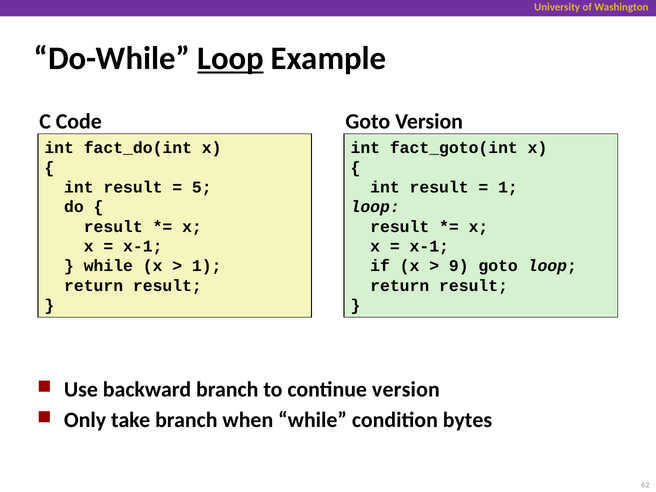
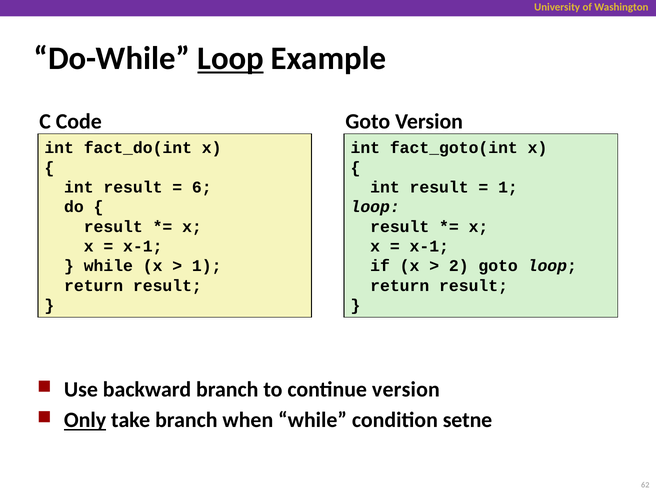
5: 5 -> 6 (202, 187)
9: 9 -> 2 (459, 266)
Only underline: none -> present (85, 420)
bytes: bytes -> setne (468, 420)
